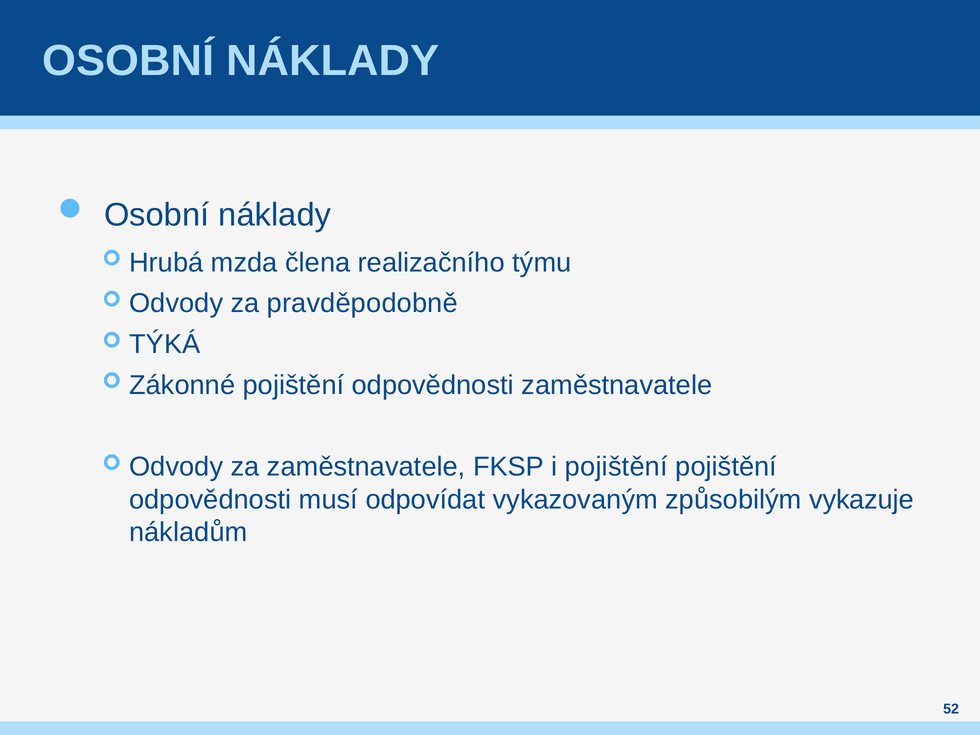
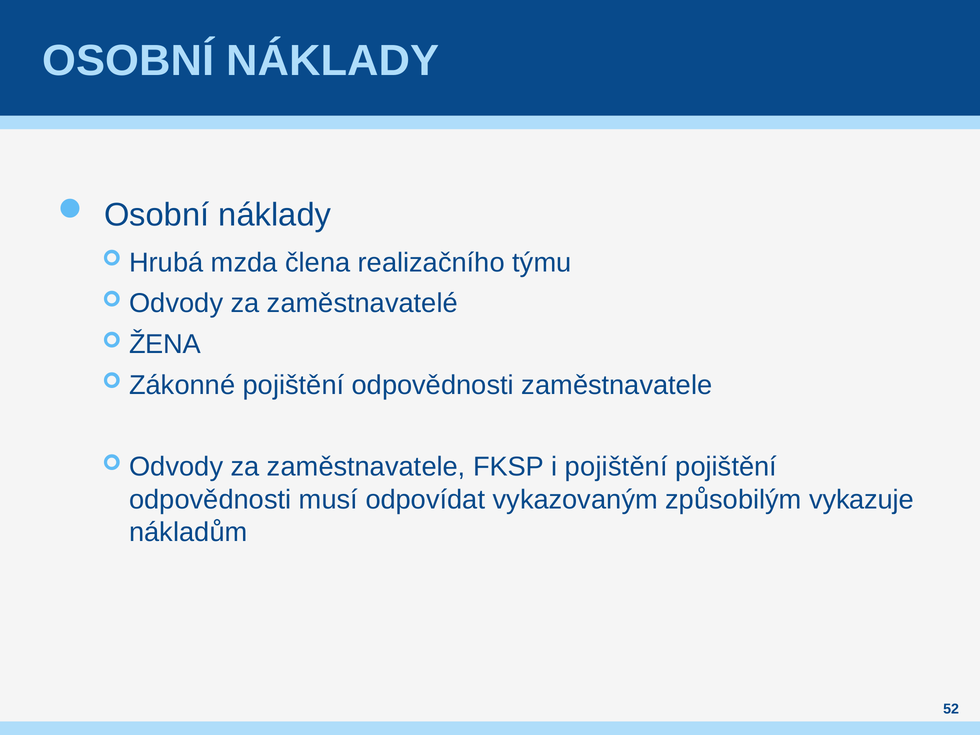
pravděpodobně: pravděpodobně -> zaměstnavatelé (362, 303)
TÝKÁ: TÝKÁ -> ŽENA (165, 344)
